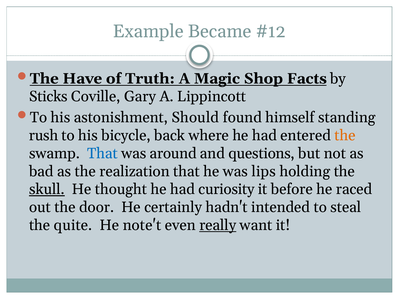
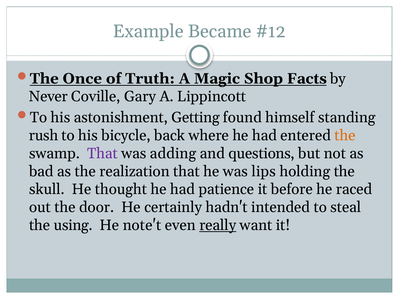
Have: Have -> Once (82, 79)
Sticks: Sticks -> Never (48, 97)
Should: Should -> Getting (195, 118)
That colour: blue -> purple (102, 154)
around: around -> adding (173, 154)
skull underline: present -> none (47, 189)
curiosity: curiosity -> patience (226, 189)
quite: quite -> using (73, 225)
